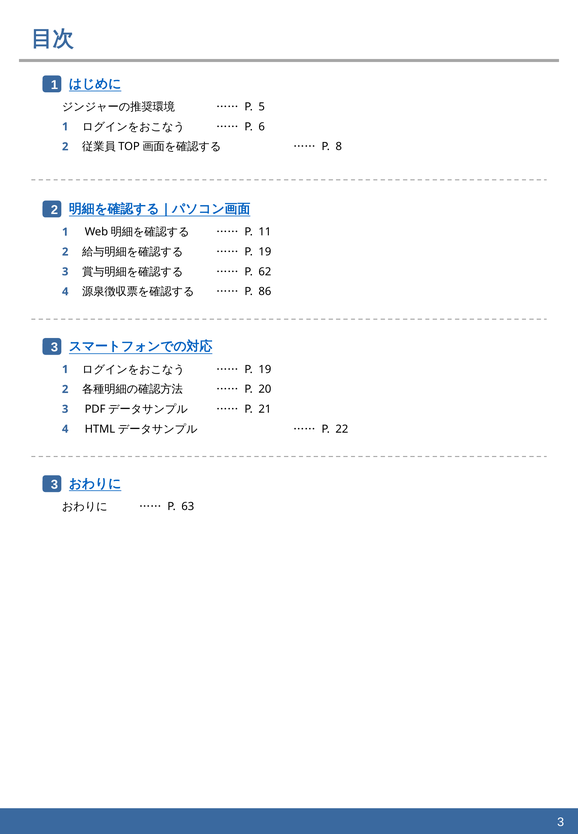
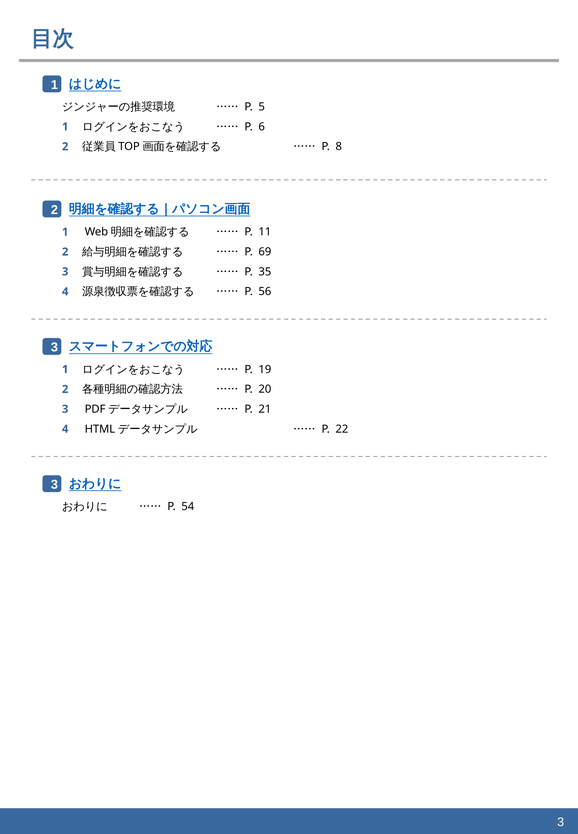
19: 19 -> 69 (265, 252)
62: 62 -> 35 (265, 272)
86: 86 -> 56 (265, 292)
63: 63 -> 54 (188, 507)
